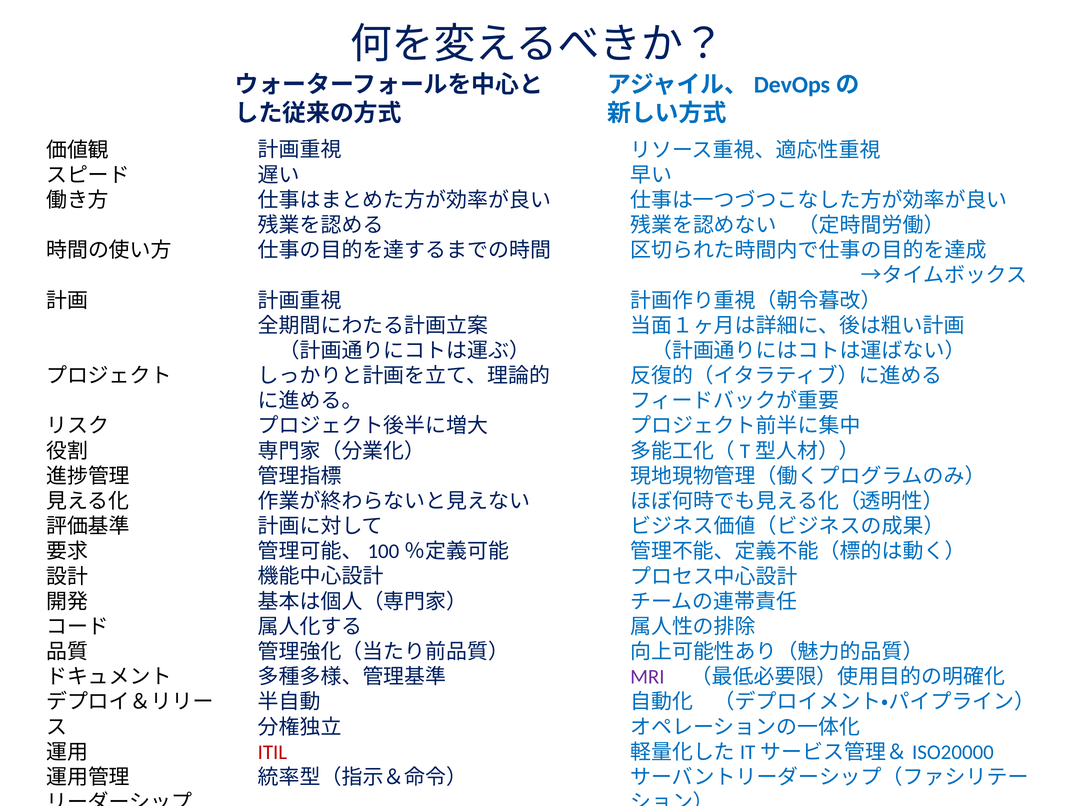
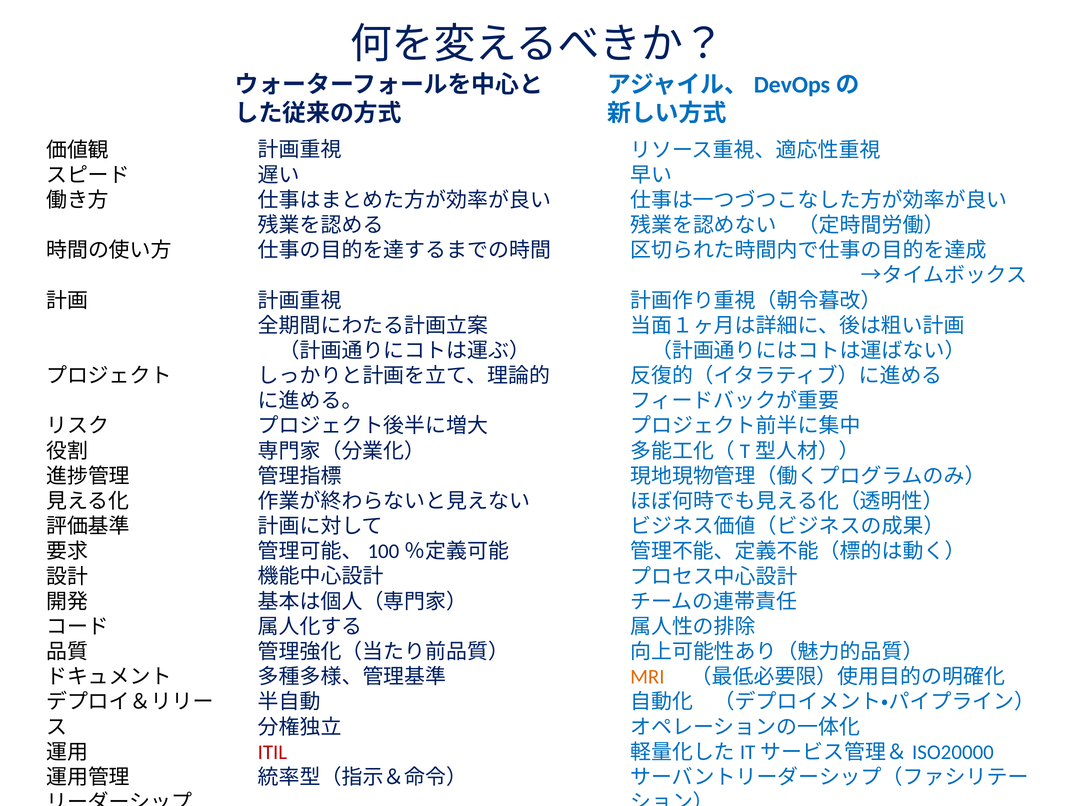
MRI colour: purple -> orange (647, 677)
